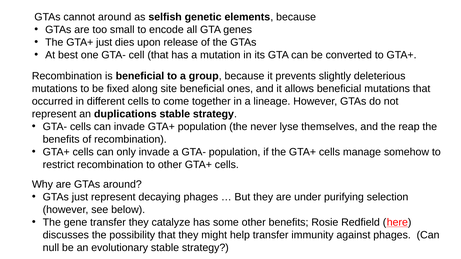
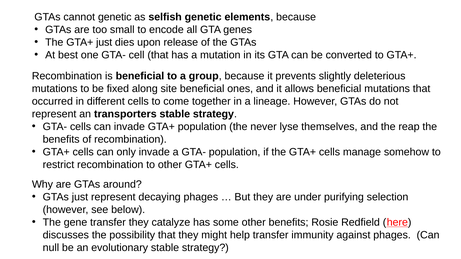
cannot around: around -> genetic (115, 17)
duplications: duplications -> transporters (125, 114)
